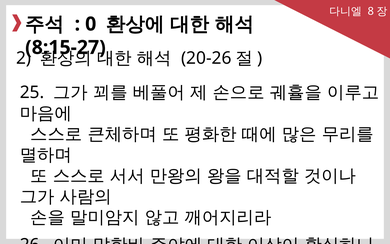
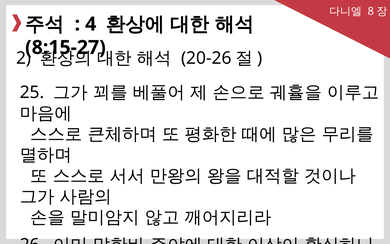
0: 0 -> 4 (91, 24)
